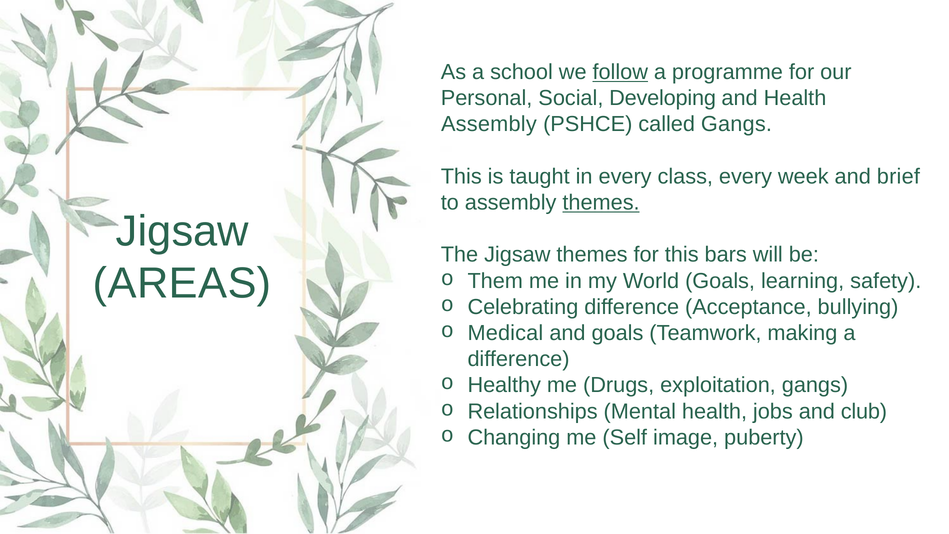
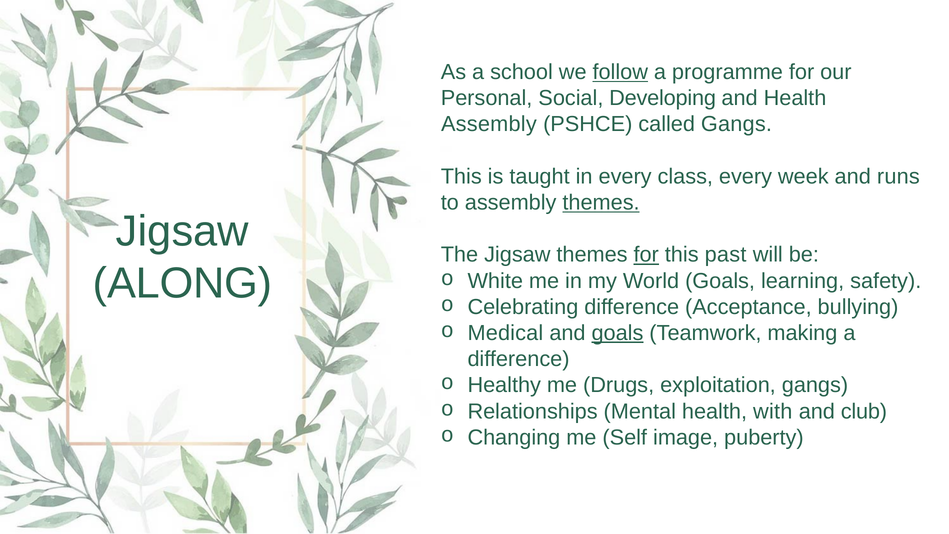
brief: brief -> runs (898, 176)
for underline: none -> present (646, 255)
bars: bars -> past (726, 255)
AREAS: AREAS -> ALONG (182, 283)
Them: Them -> White (495, 281)
goals underline: none -> present (617, 333)
jobs: jobs -> with (773, 411)
